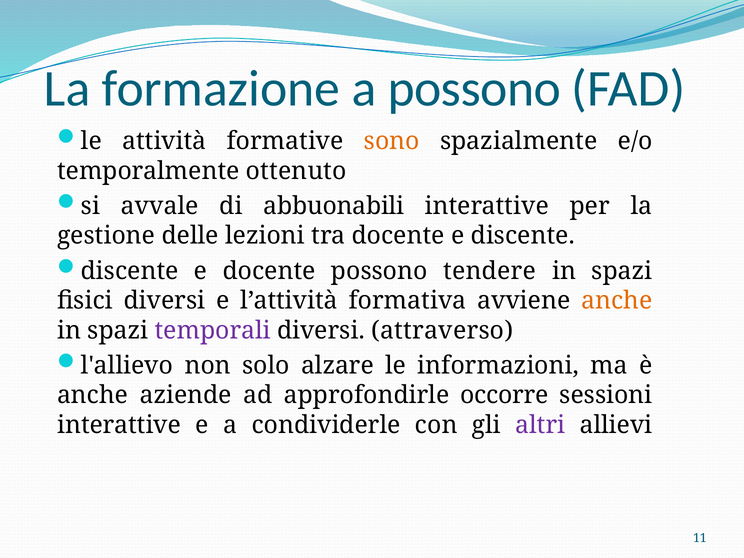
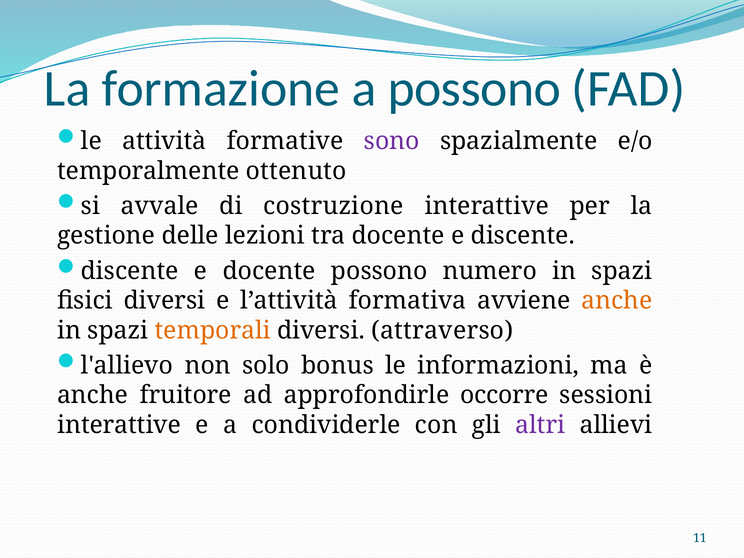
sono colour: orange -> purple (392, 141)
abbuonabili: abbuonabili -> costruzione (334, 206)
tendere: tendere -> numero (490, 271)
temporali colour: purple -> orange (213, 330)
alzare: alzare -> bonus (337, 365)
aziende: aziende -> fruitore (186, 395)
